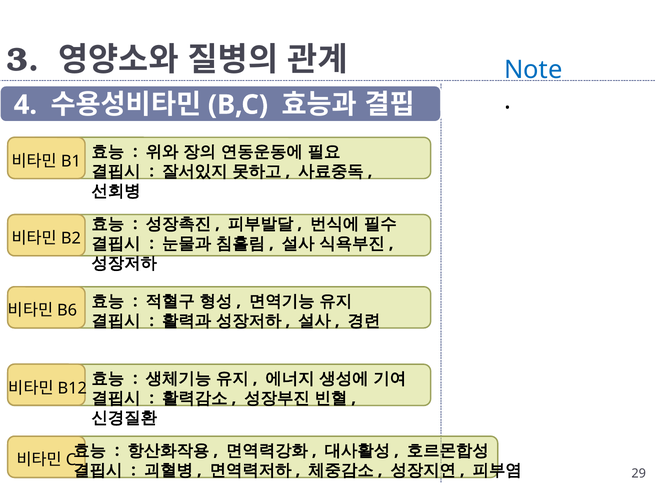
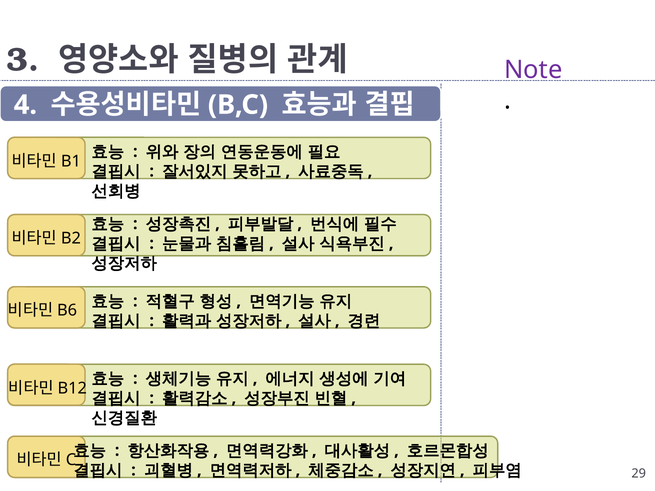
Note colour: blue -> purple (533, 70)
